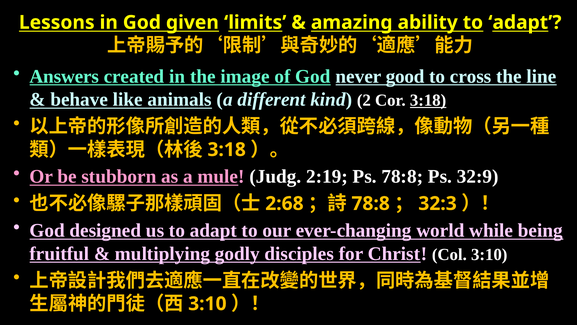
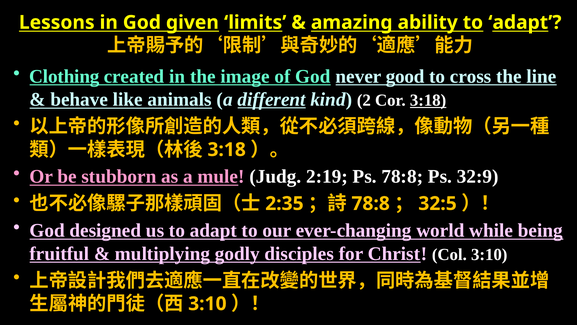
Answers: Answers -> Clothing (64, 76)
different underline: none -> present (272, 99)
2:68: 2:68 -> 2:35 (284, 203)
32:3: 32:3 -> 32:5 (438, 203)
